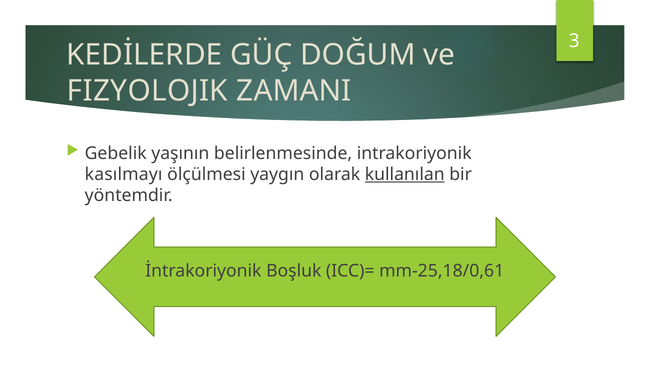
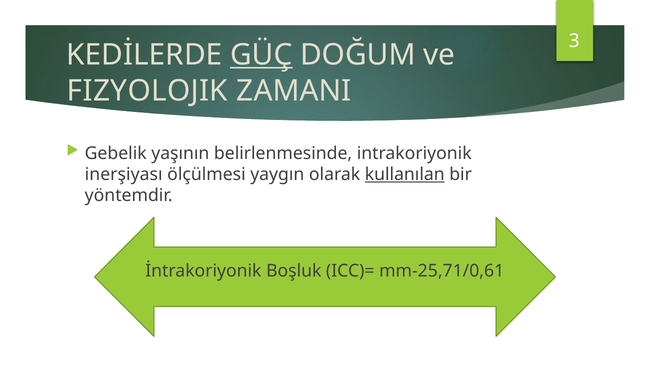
GÜÇ underline: none -> present (261, 55)
kasılmayı: kasılmayı -> inerşiyası (124, 174)
mm-25,18/0,61: mm-25,18/0,61 -> mm-25,71/0,61 (442, 270)
